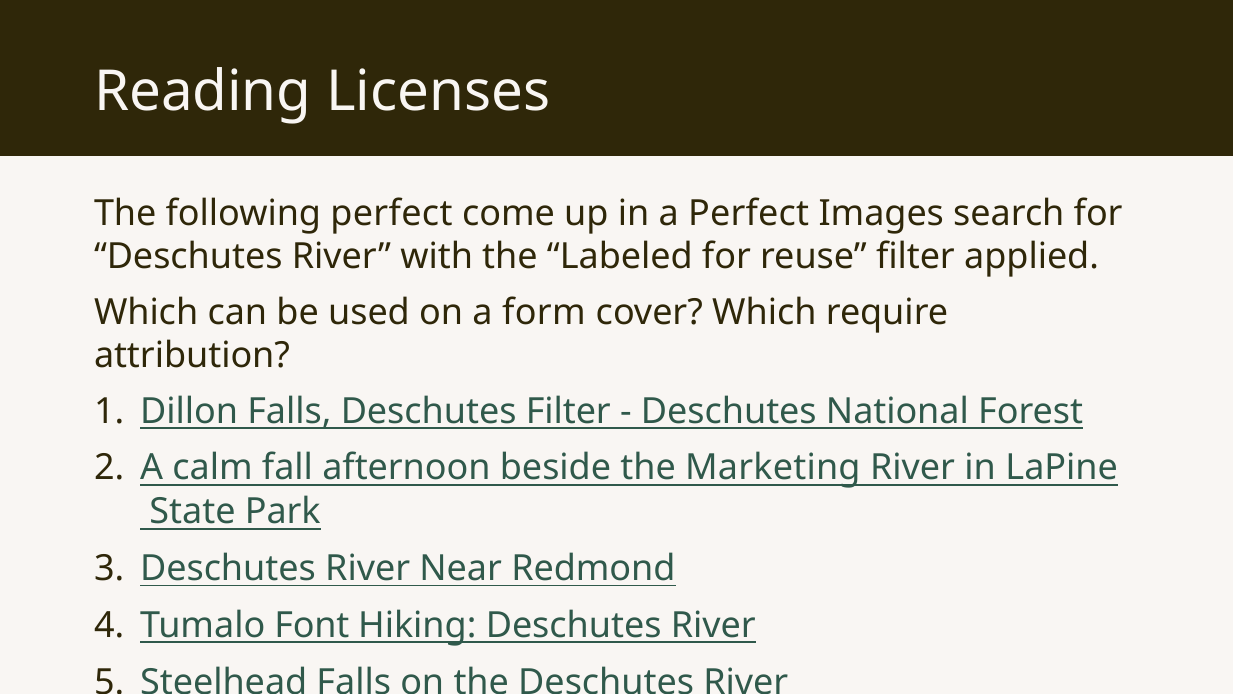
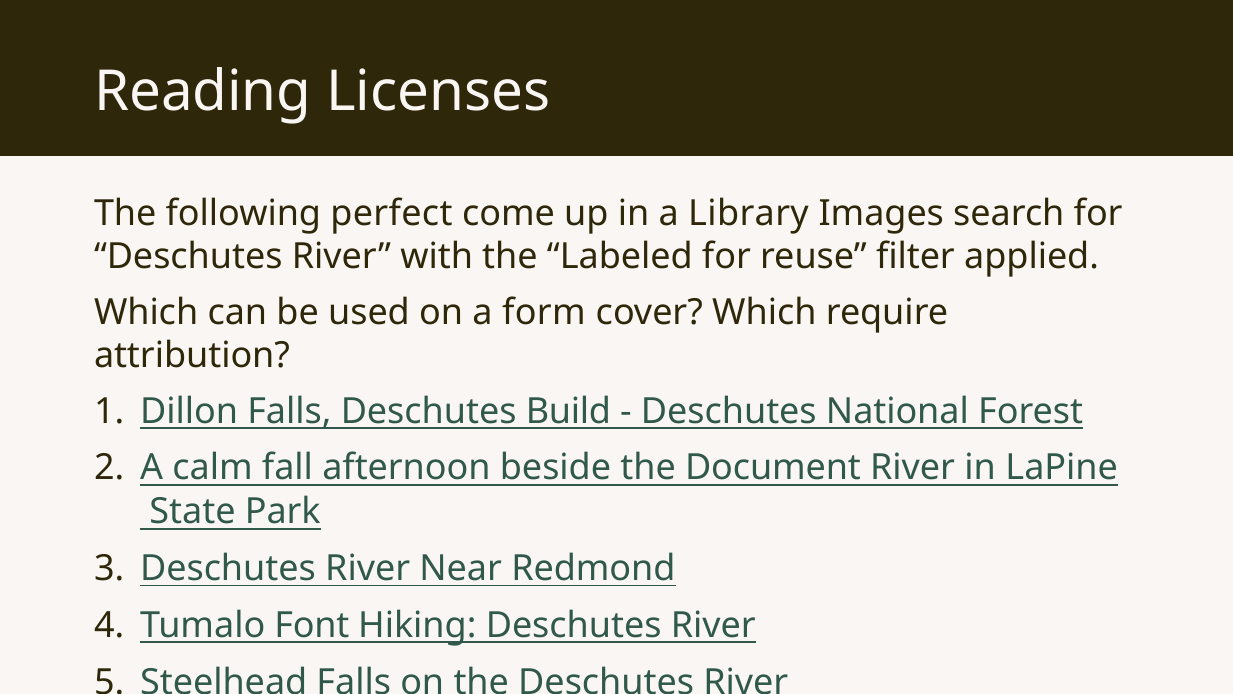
a Perfect: Perfect -> Library (749, 213)
Deschutes Filter: Filter -> Build (568, 411)
Marketing: Marketing -> Document (773, 468)
